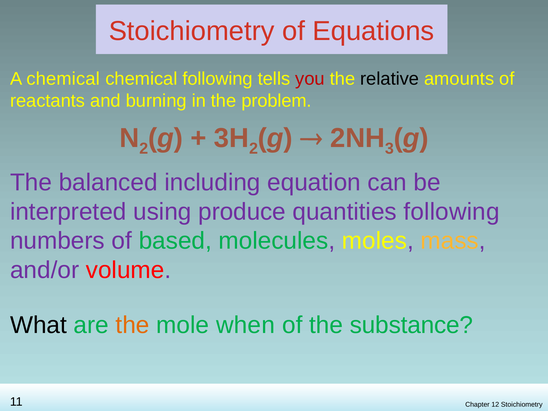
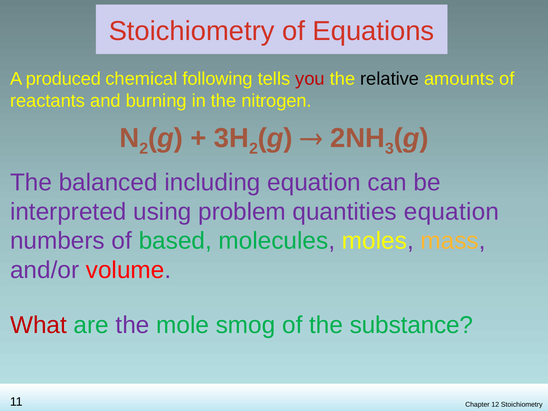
A chemical: chemical -> produced (63, 79)
problem: problem -> nitrogen (276, 101)
produce: produce -> problem (242, 212)
quantities following: following -> equation (452, 212)
What colour: black -> red (38, 325)
the colour: orange -> purple (133, 325)
when: when -> smog (246, 325)
